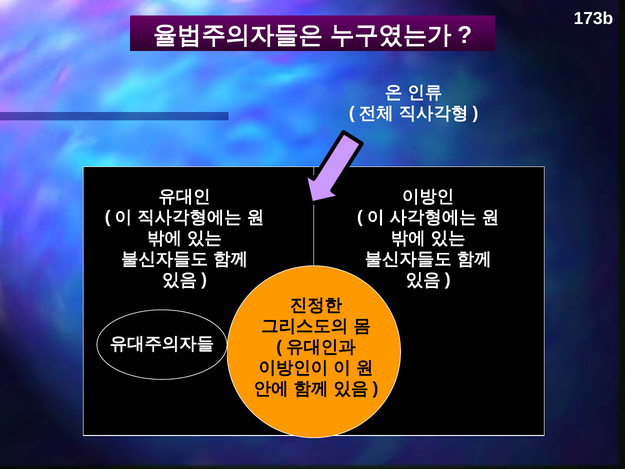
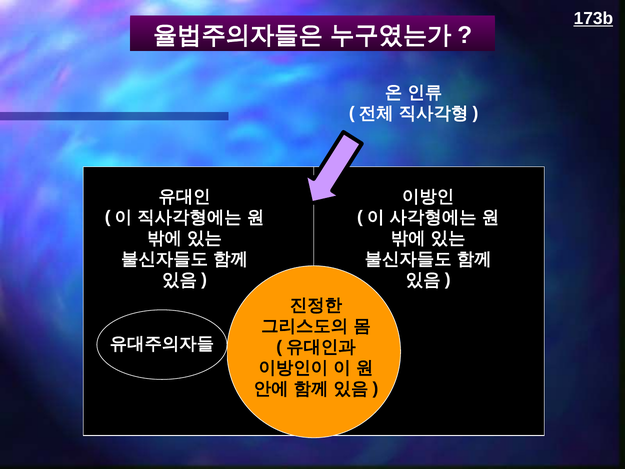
173b underline: none -> present (593, 19)
